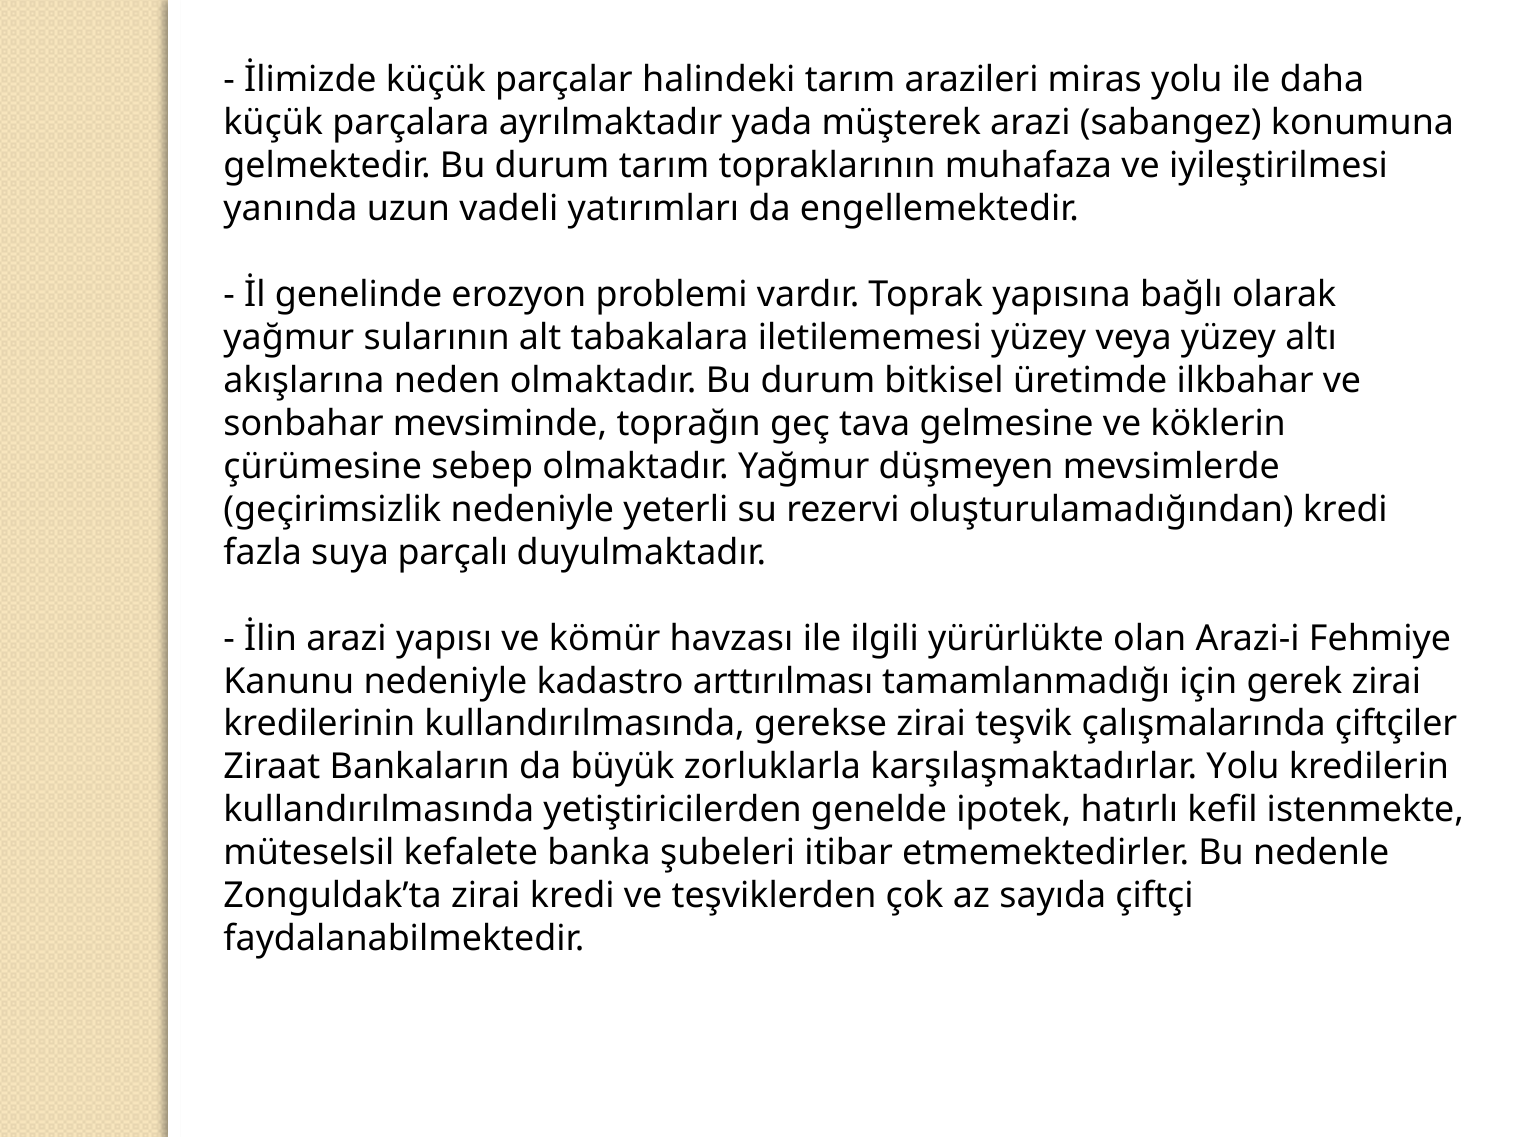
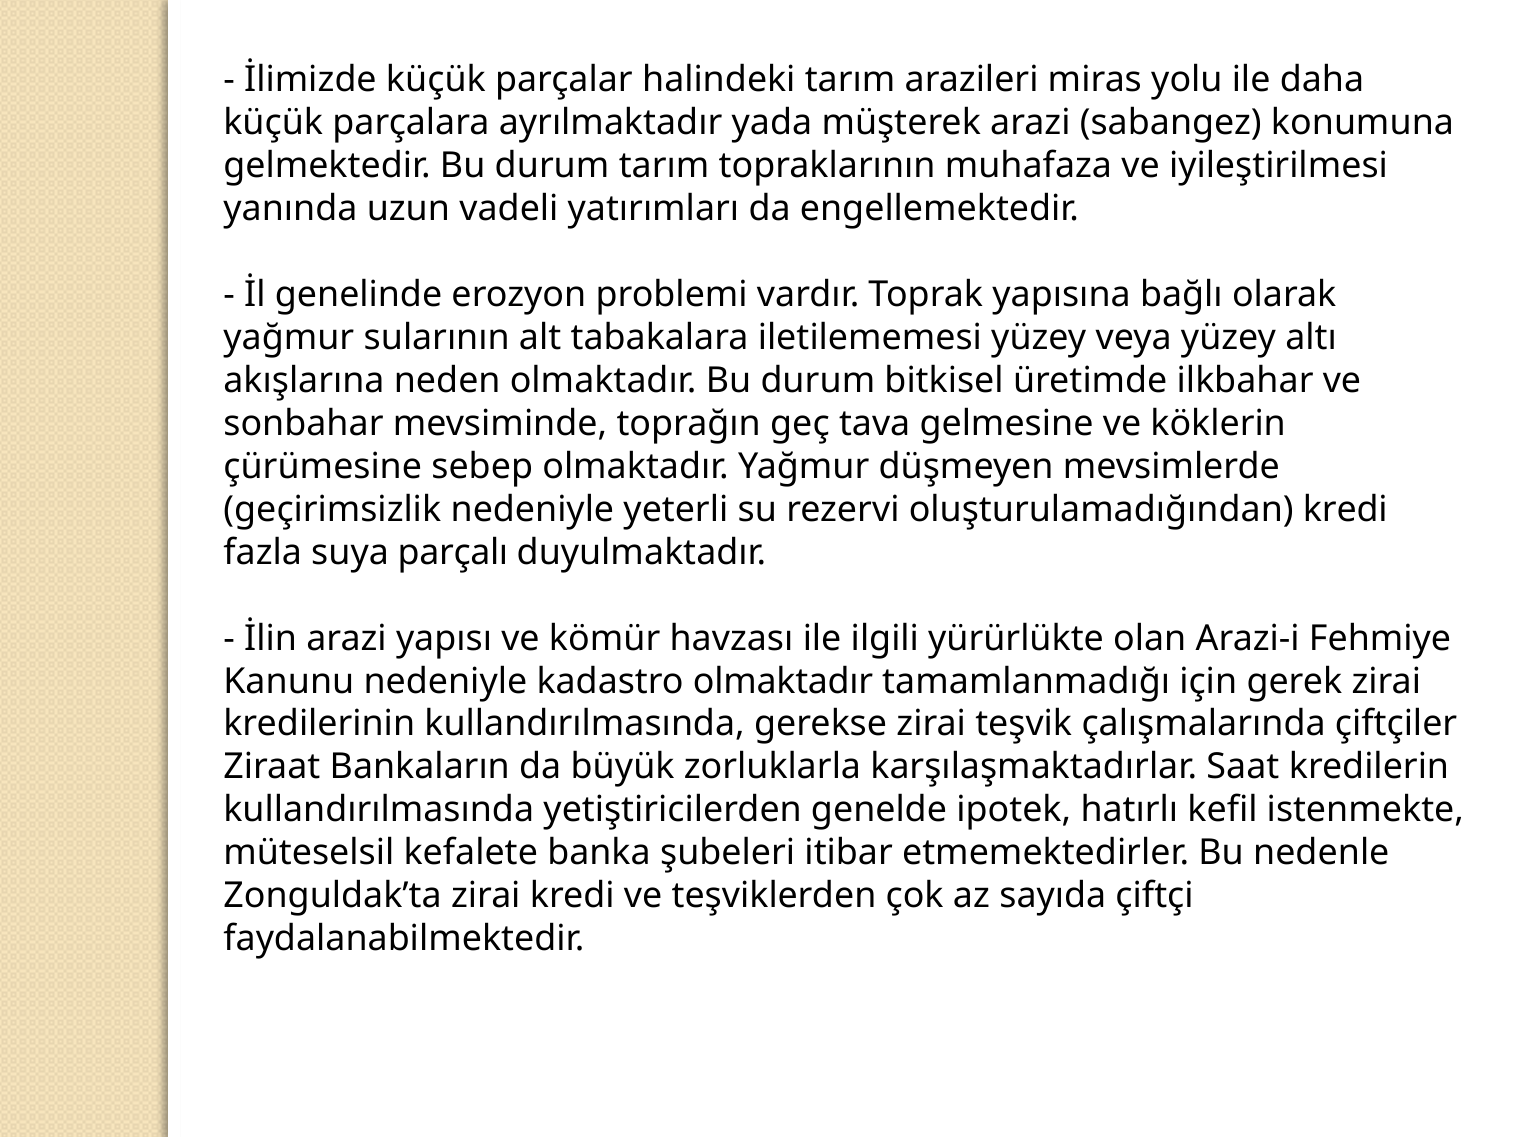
kadastro arttırılması: arttırılması -> olmaktadır (783, 681)
karşılaşmaktadırlar Yolu: Yolu -> Saat (1243, 767)
